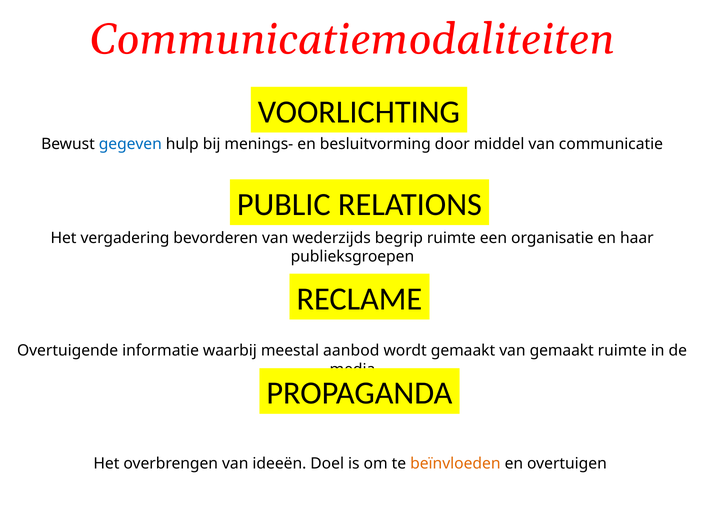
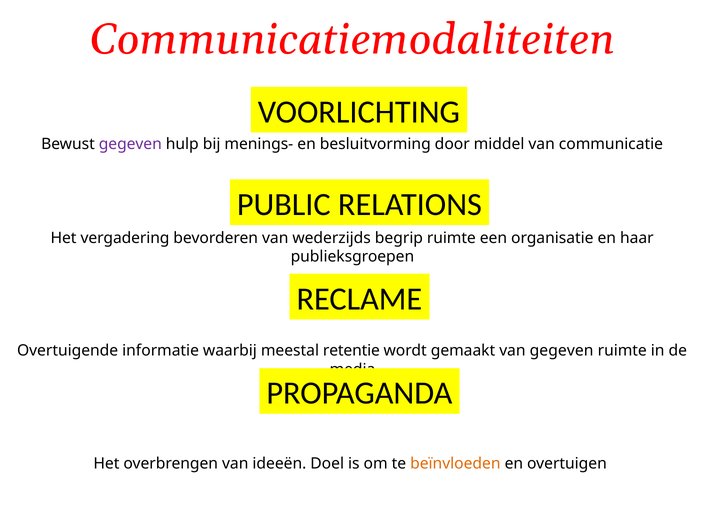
gegeven colour: blue -> purple (130, 144)
aanbod: aanbod -> retentie (351, 350)
van gemaakt: gemaakt -> gegeven (562, 350)
